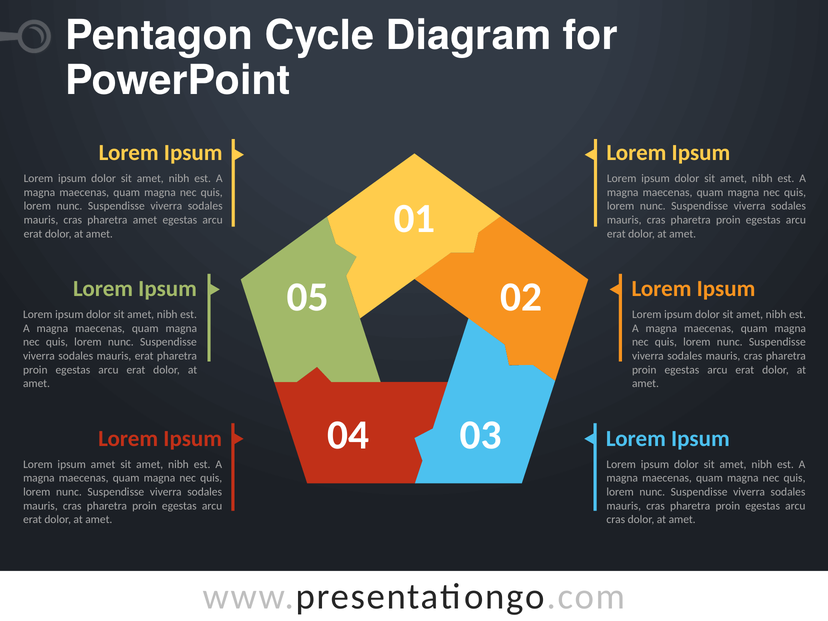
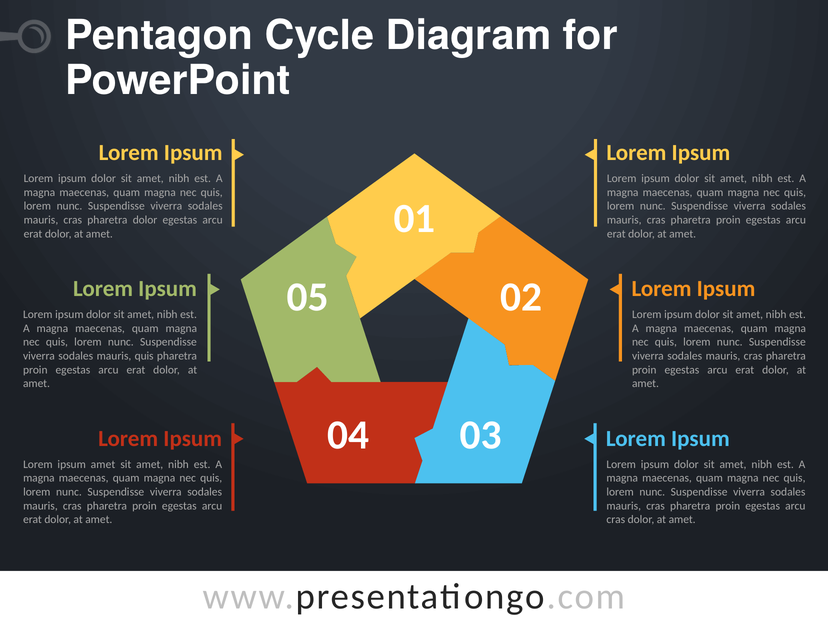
pharetra amet: amet -> dolor (145, 220)
mauris erat: erat -> quis (144, 356)
